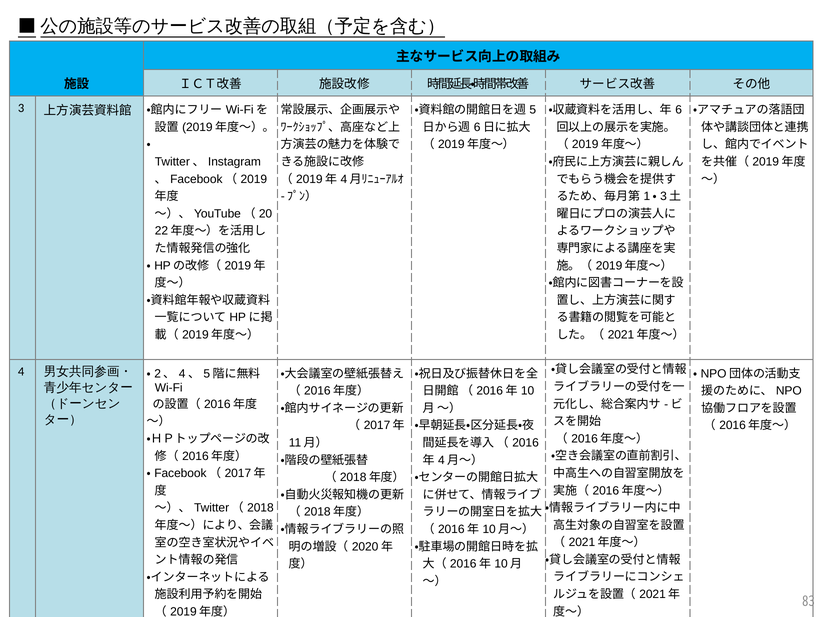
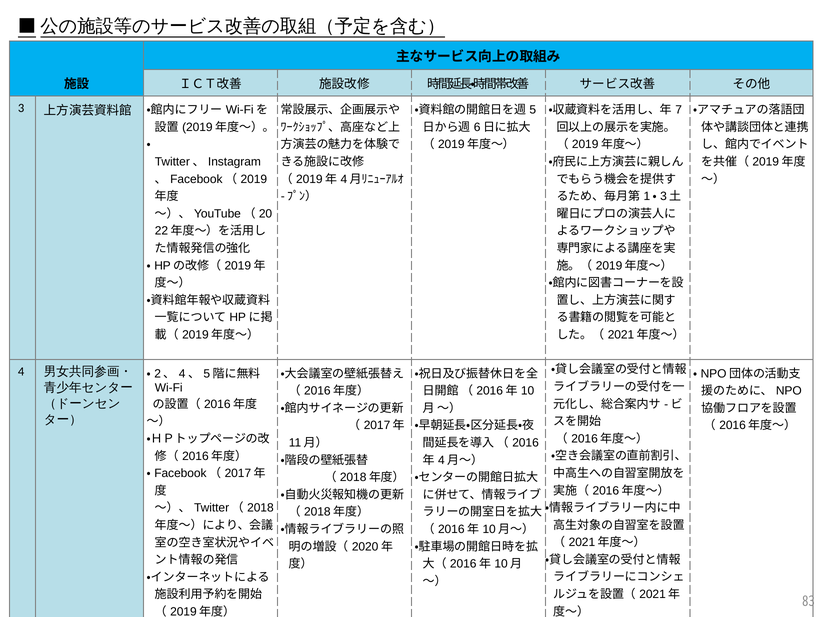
6: 6 -> 7 (679, 110)
